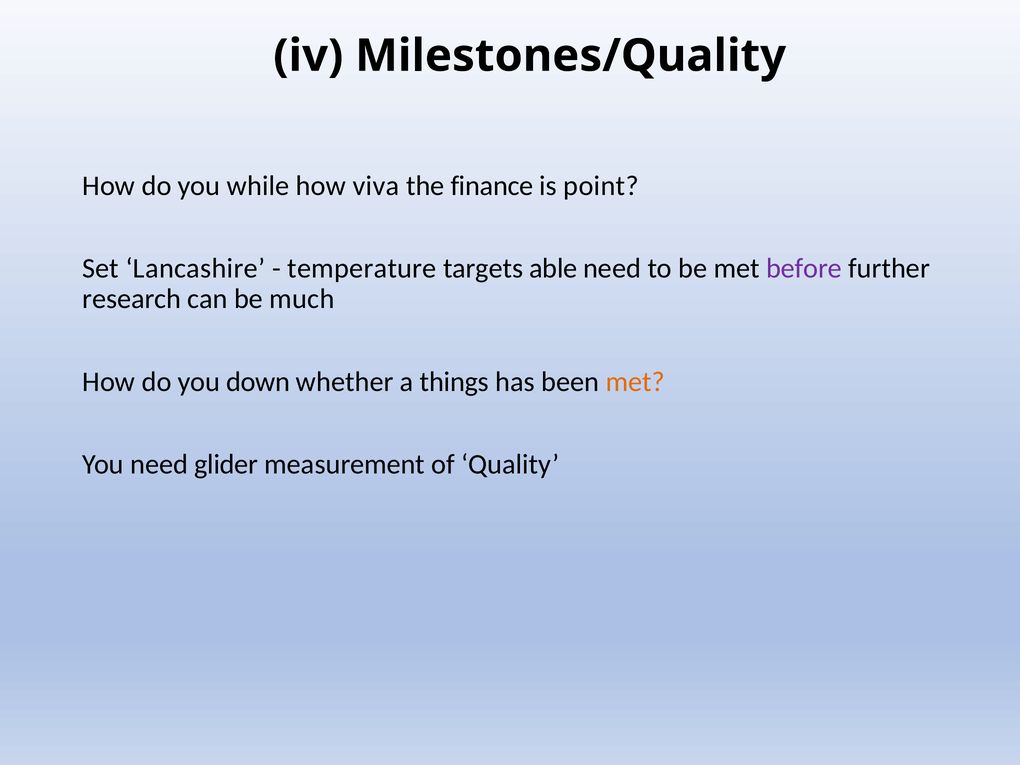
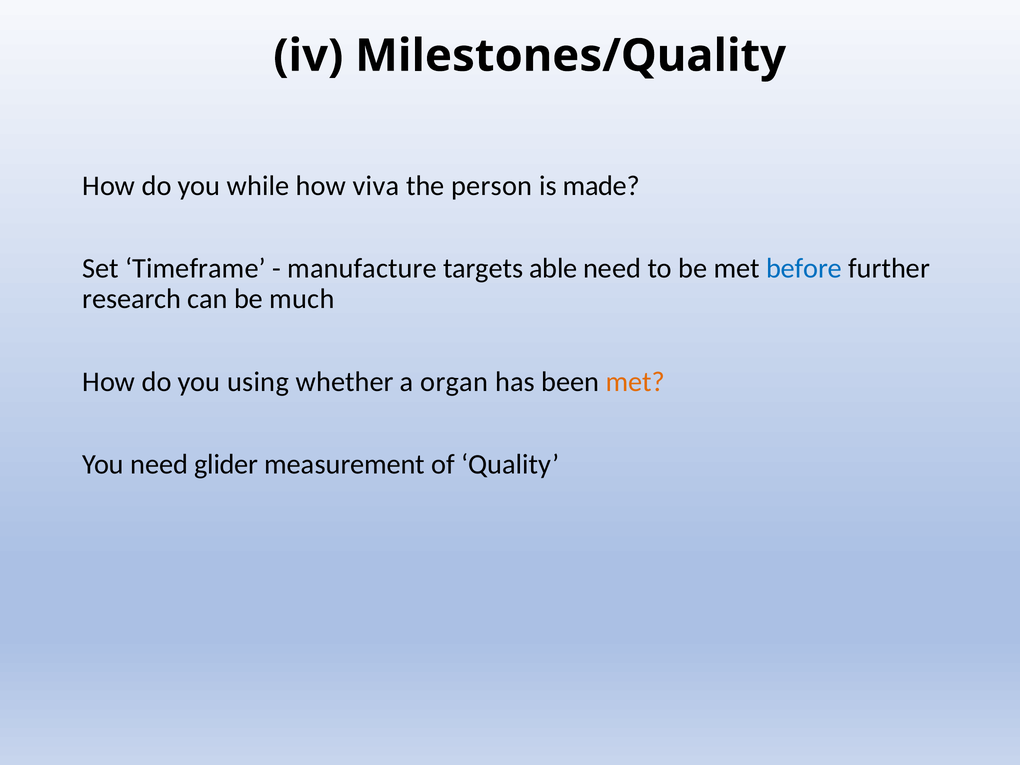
finance: finance -> person (492, 186)
point: point -> made (601, 186)
Lancashire: Lancashire -> Timeframe (196, 268)
temperature: temperature -> manufacture (362, 268)
before colour: purple -> blue (804, 268)
down: down -> using (258, 382)
things: things -> organ (454, 382)
